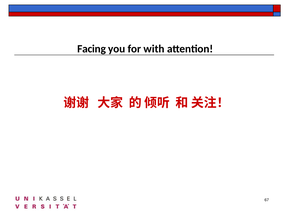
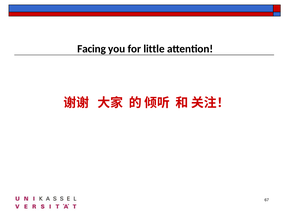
with: with -> little (154, 49)
